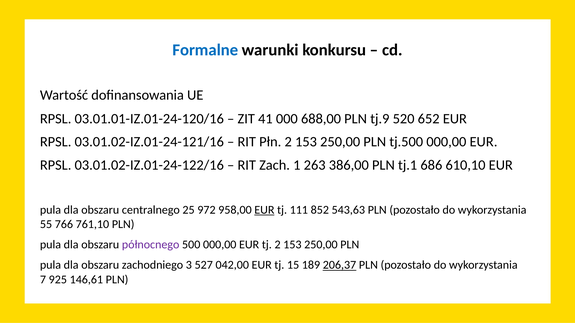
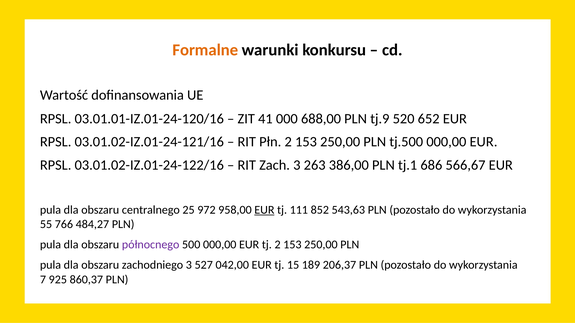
Formalne colour: blue -> orange (205, 50)
Zach 1: 1 -> 3 (297, 165)
610,10: 610,10 -> 566,67 (466, 165)
761,10: 761,10 -> 484,27 (92, 225)
206,37 underline: present -> none (340, 265)
146,61: 146,61 -> 860,37 (86, 280)
